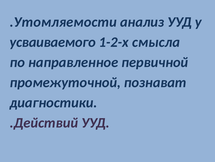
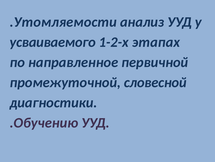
смысла: смысла -> этапах (156, 42)
познават: познават -> словесной (155, 82)
.Действий: .Действий -> .Обучению (44, 122)
